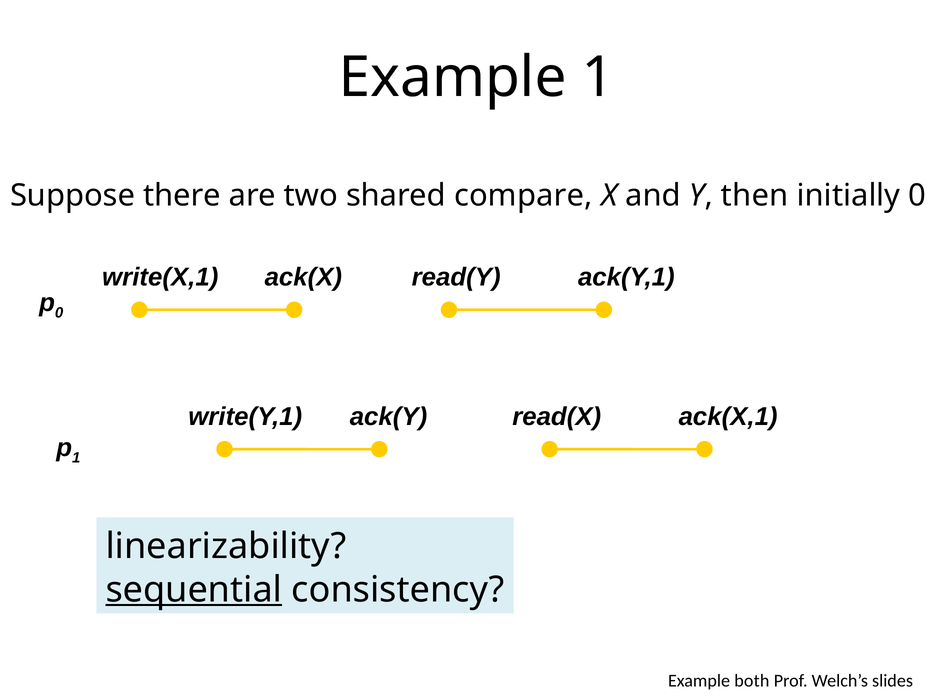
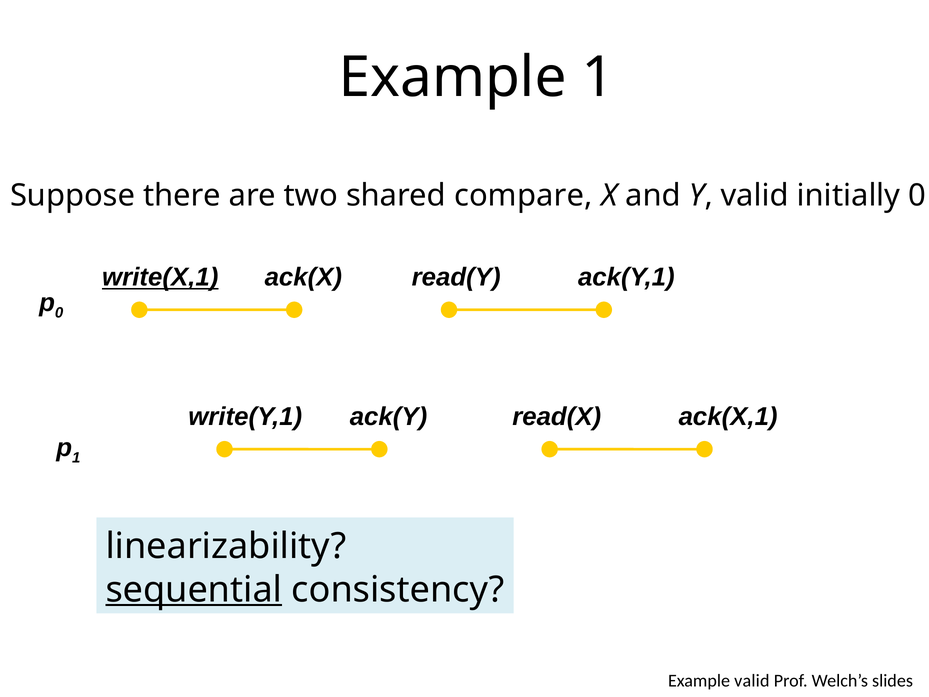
Y then: then -> valid (755, 196)
write(X,1 underline: none -> present (160, 277)
Example both: both -> valid (752, 680)
